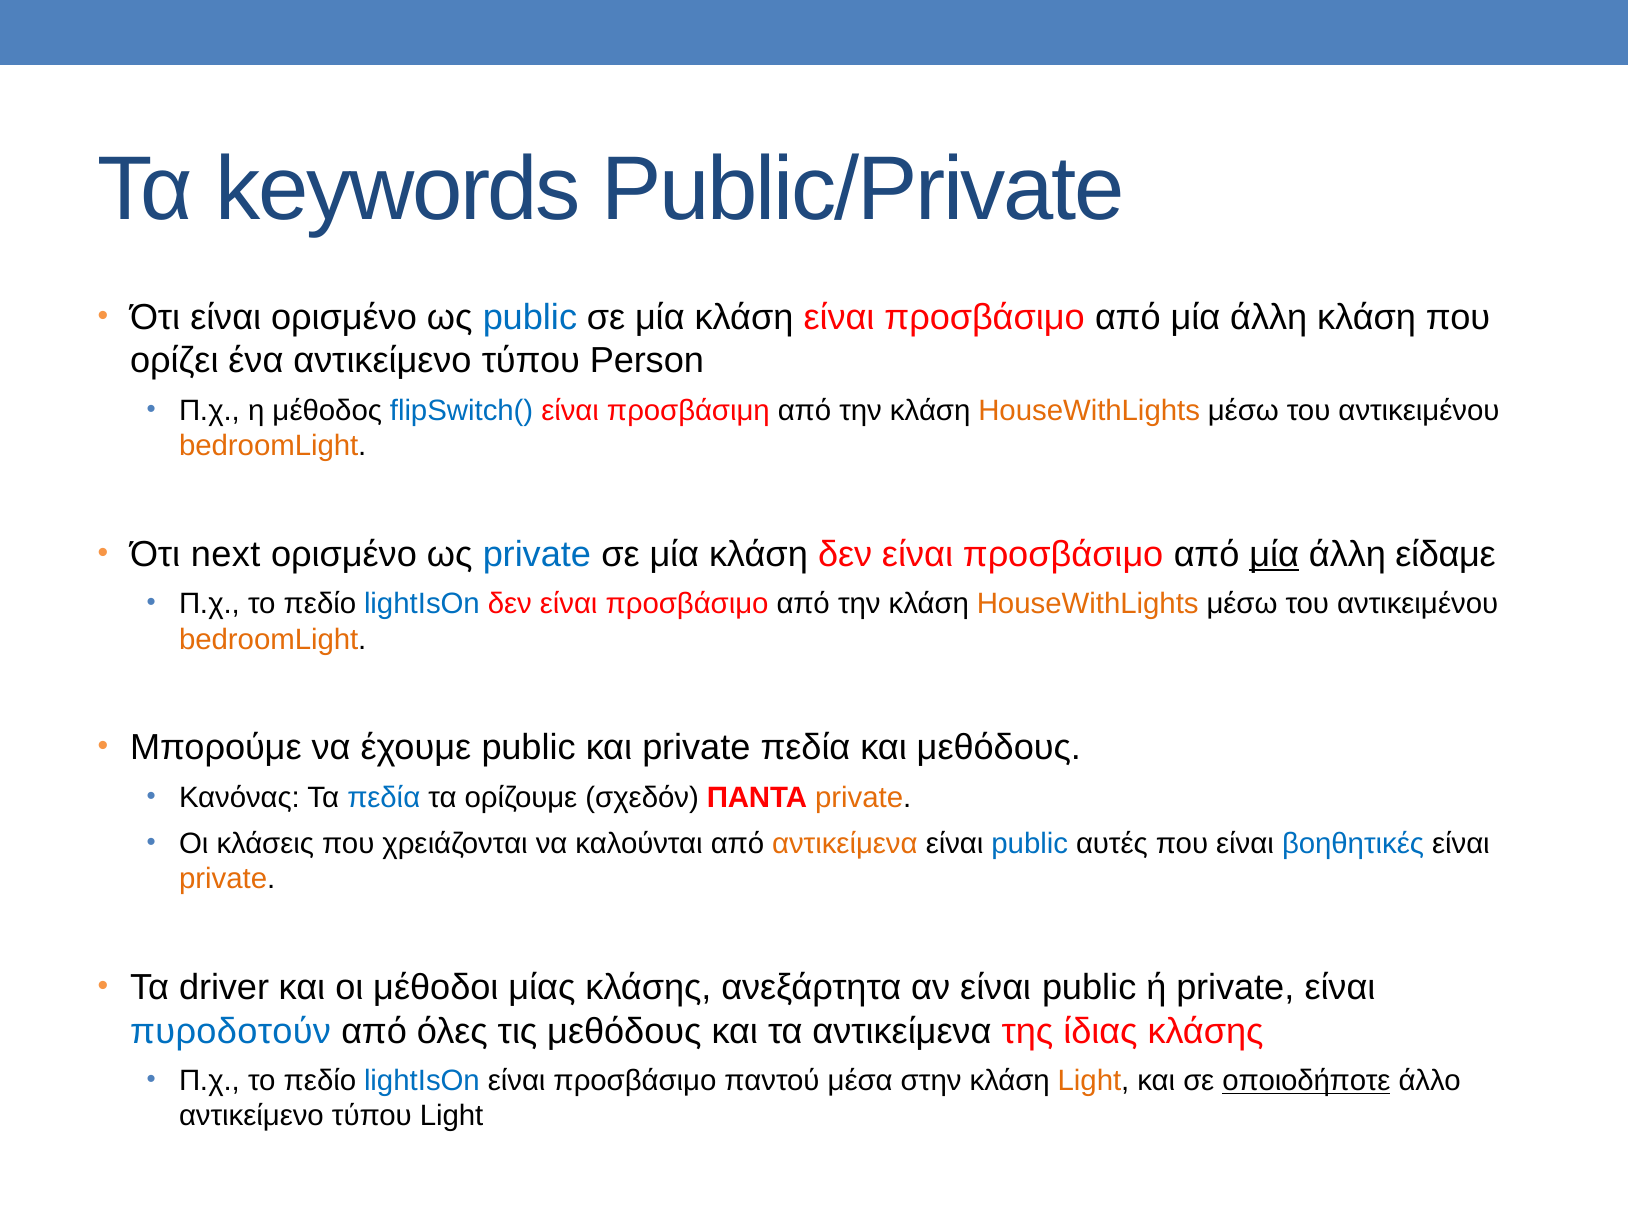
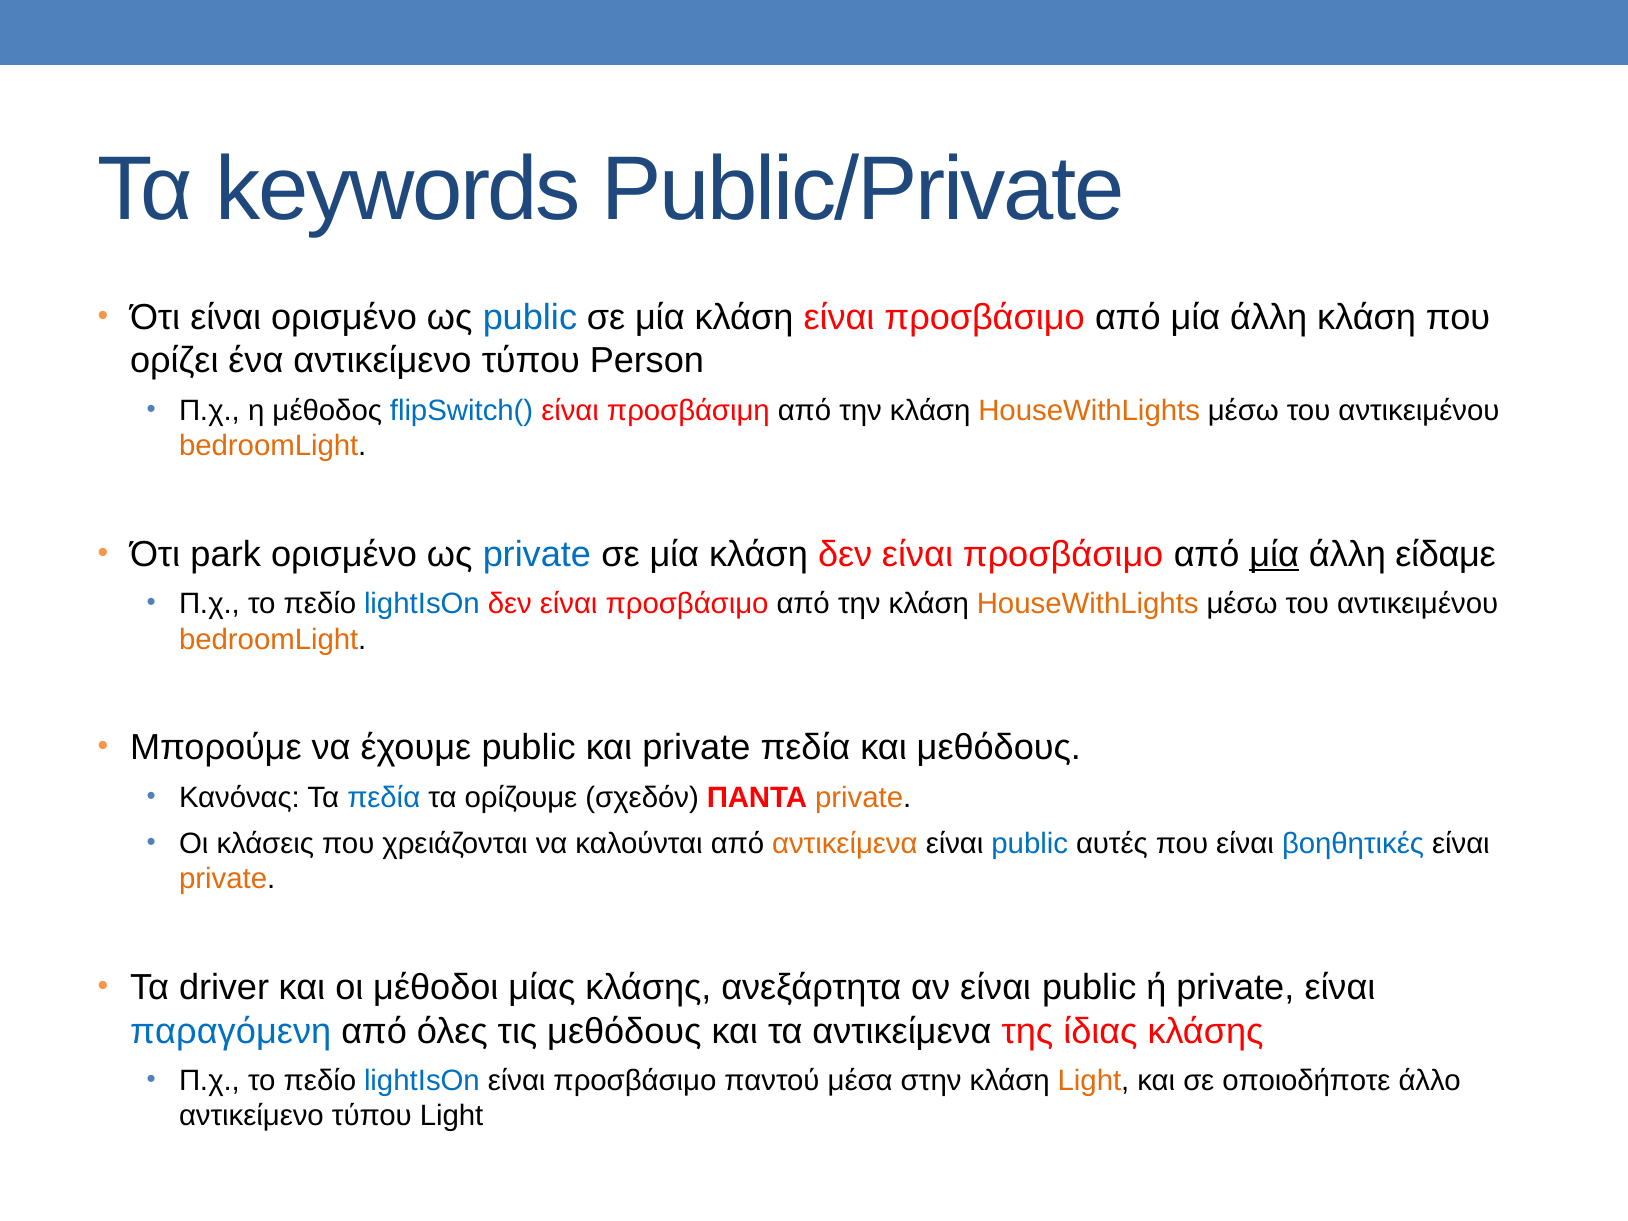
next: next -> park (226, 554)
πυροδοτούν: πυροδοτούν -> παραγόμενη (231, 1031)
οποιοδήποτε underline: present -> none (1306, 1081)
